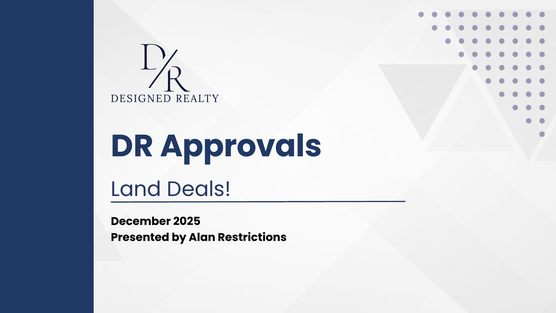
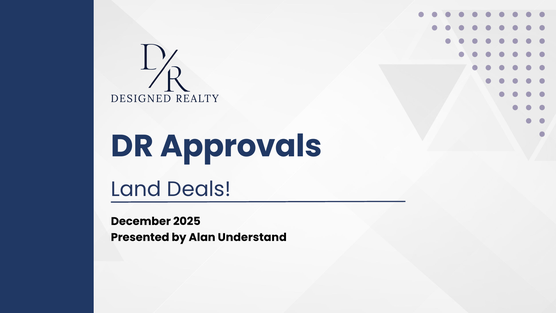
Restrictions: Restrictions -> Understand (252, 237)
